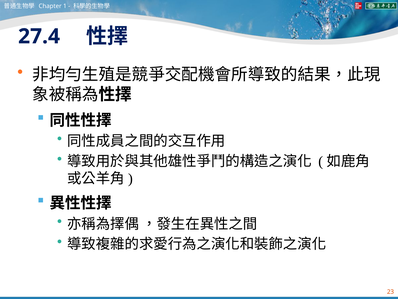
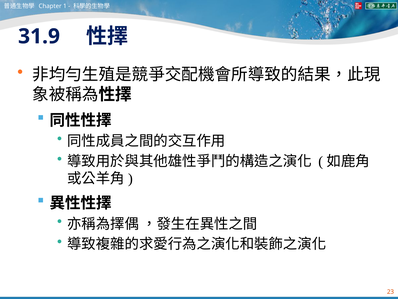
27.4: 27.4 -> 31.9 (39, 36)
